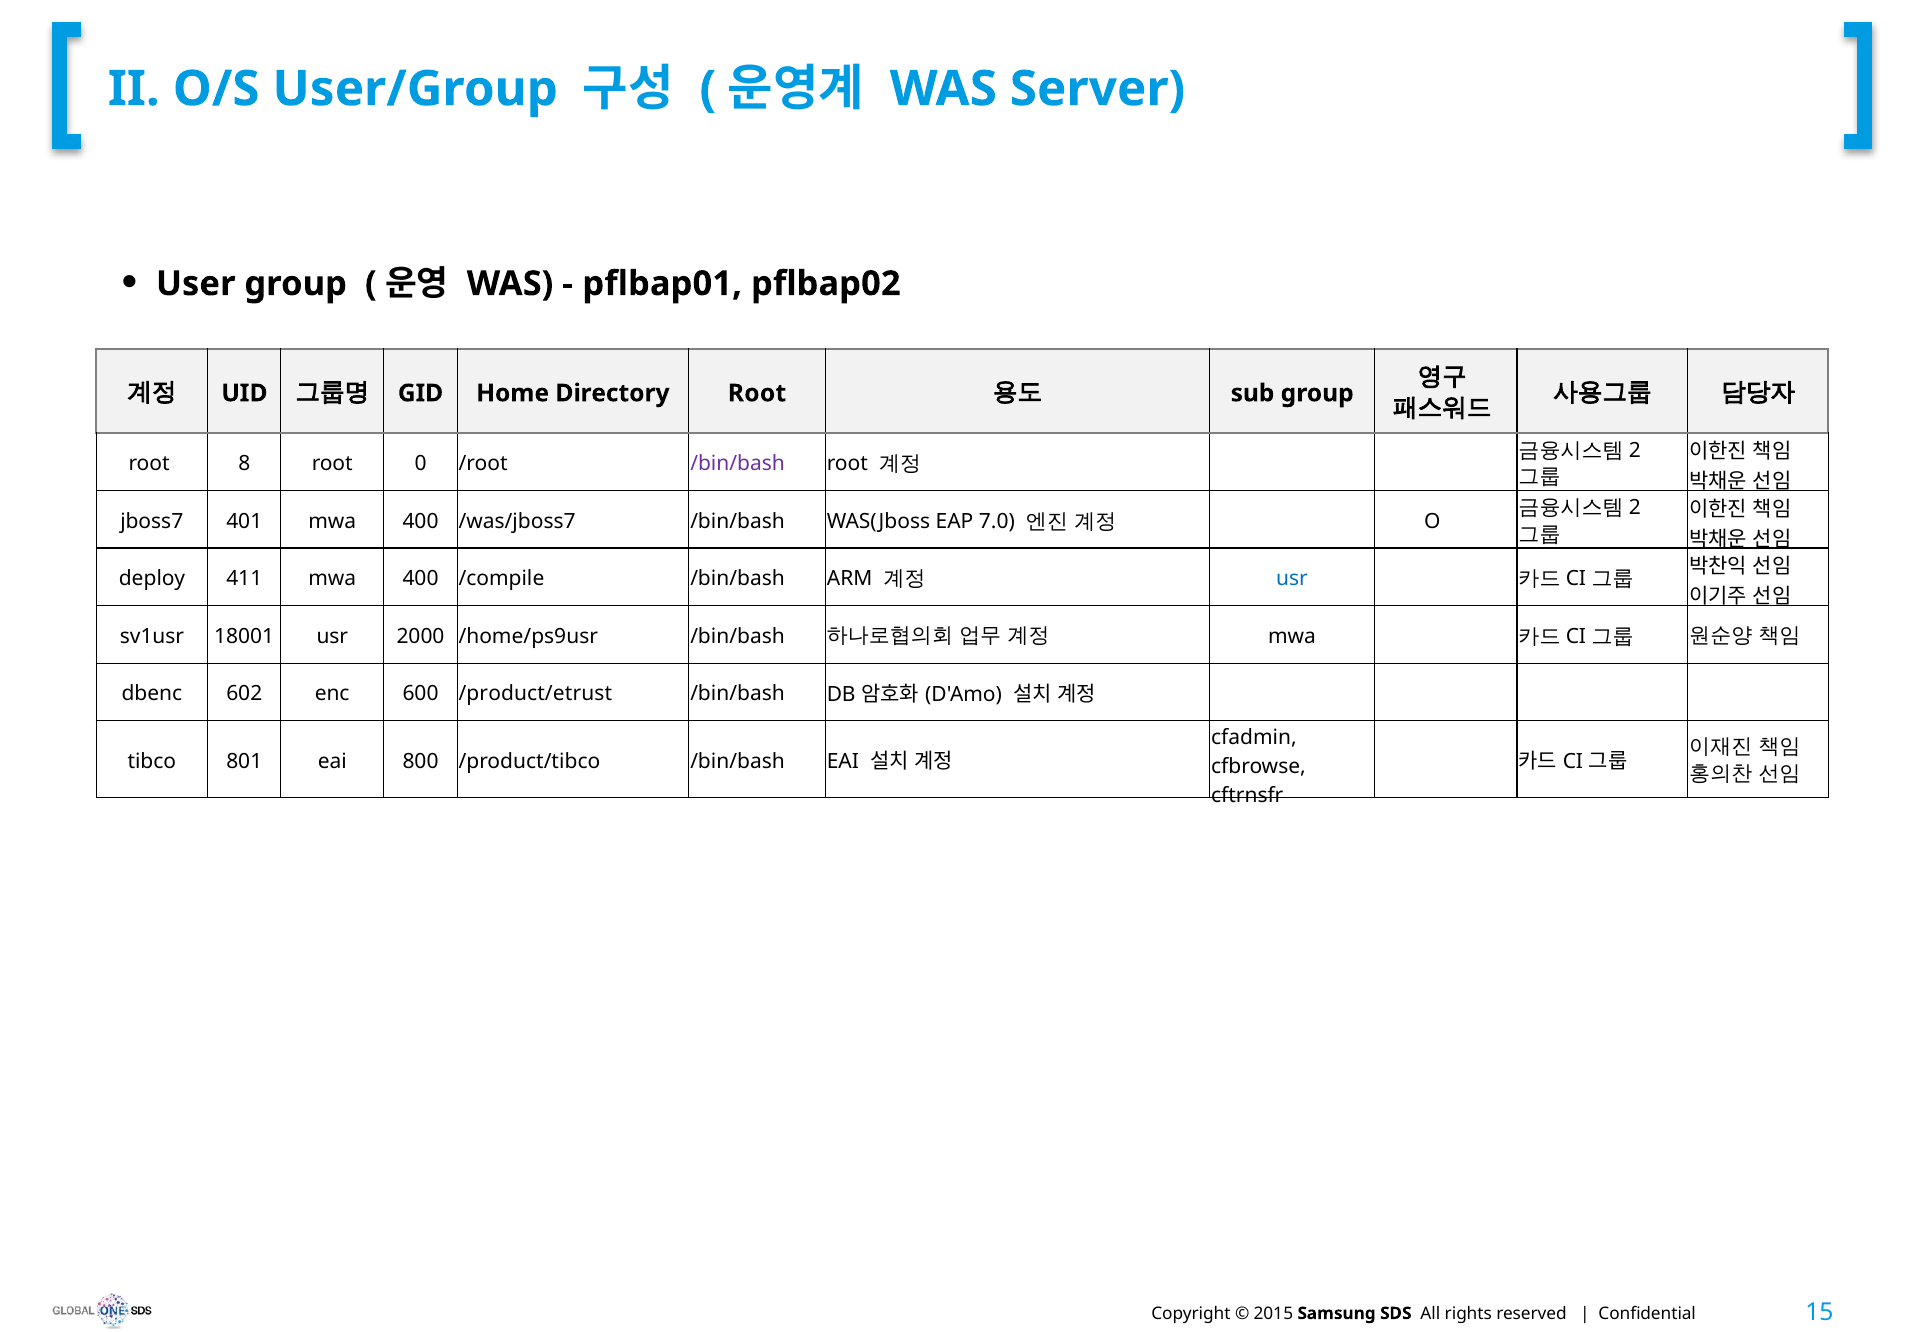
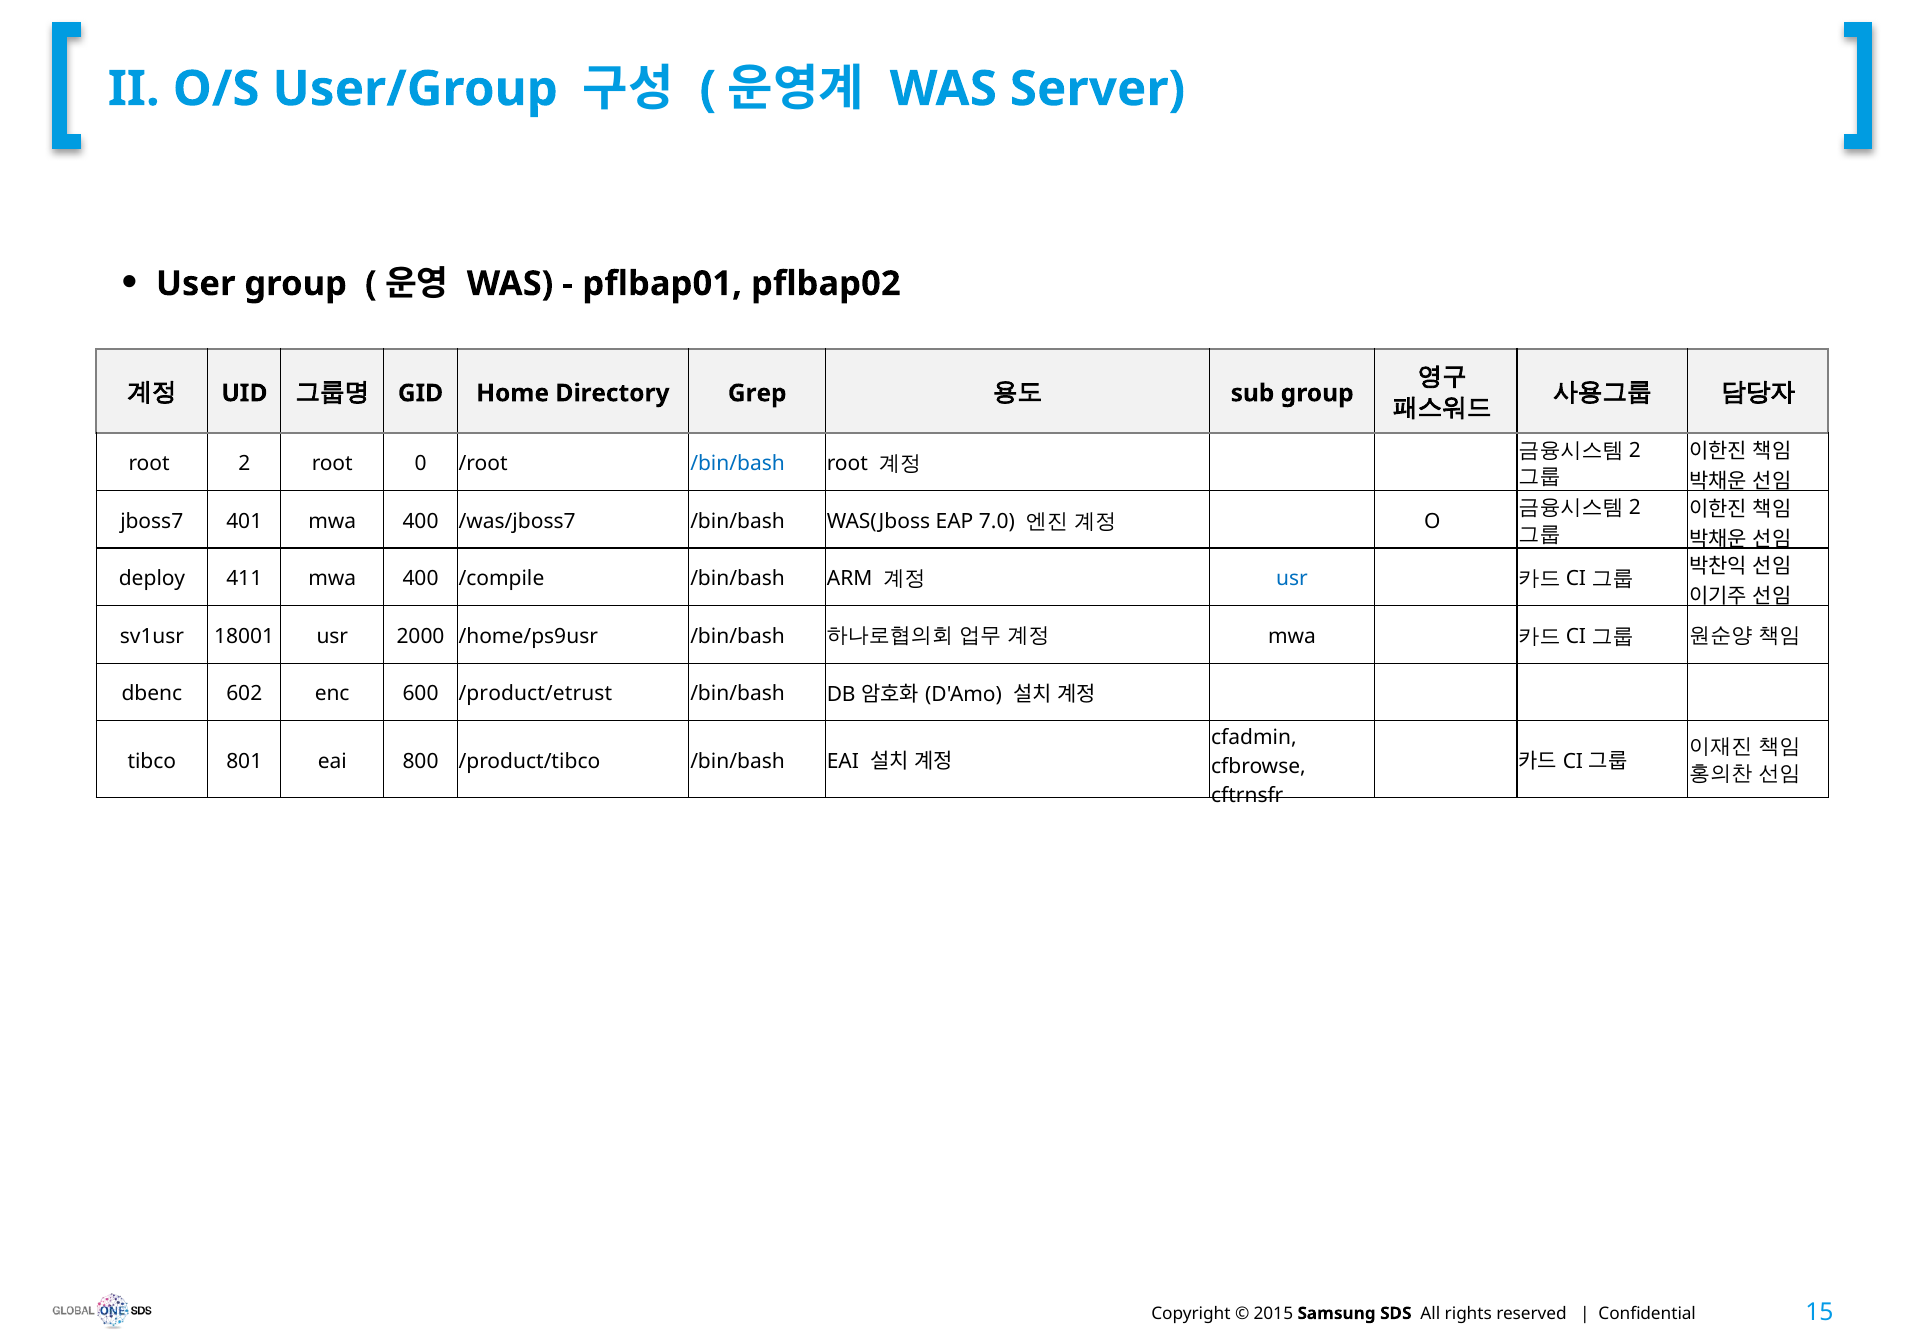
Directory Root: Root -> Grep (757, 393)
root 8: 8 -> 2 (244, 464)
/bin/bash colour: purple -> blue (738, 464)
